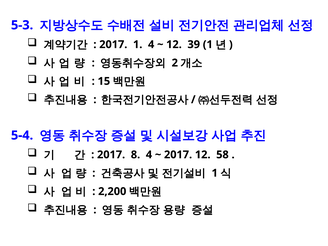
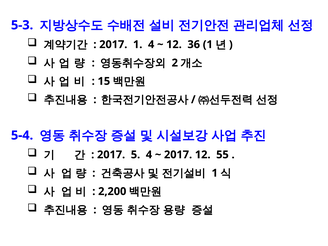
39: 39 -> 36 (194, 44)
8: 8 -> 5 (135, 155)
58: 58 -> 55 (222, 155)
